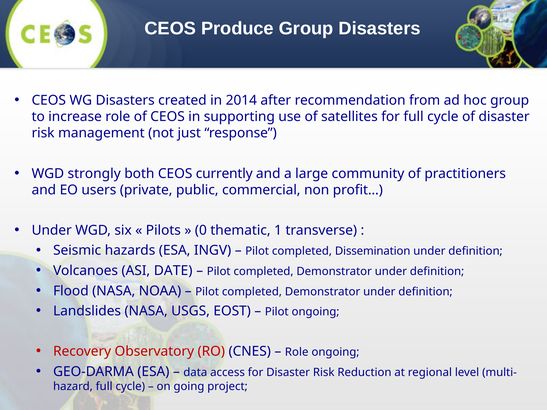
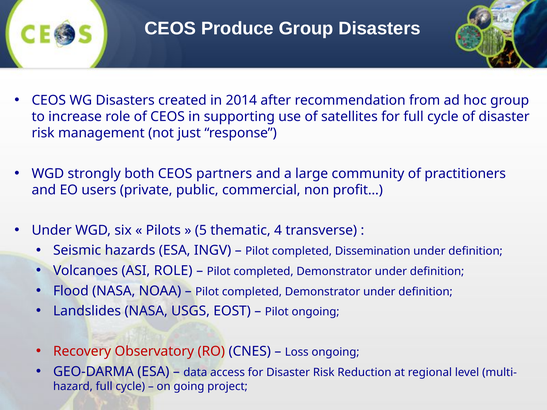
currently: currently -> partners (224, 174)
0: 0 -> 5 (201, 230)
1: 1 -> 4 (278, 230)
ASI DATE: DATE -> ROLE (173, 271)
Role: Role -> Loss (297, 352)
